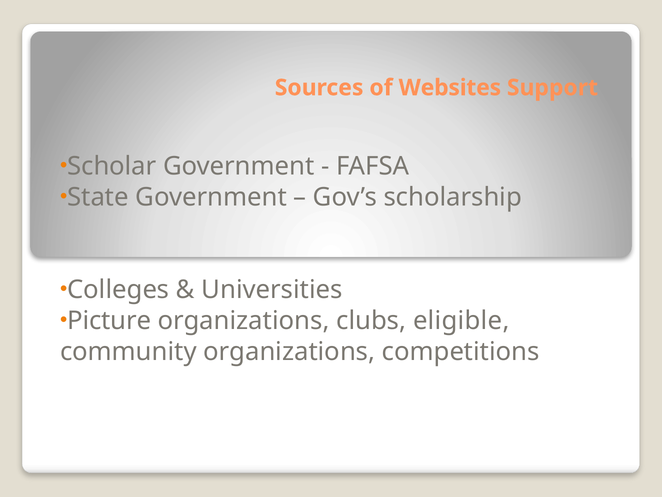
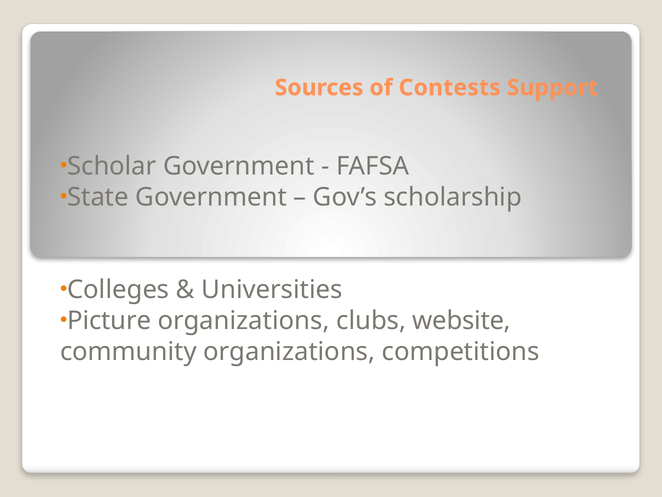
Websites: Websites -> Contests (450, 88)
eligible: eligible -> website (462, 320)
